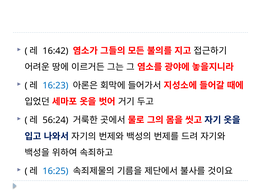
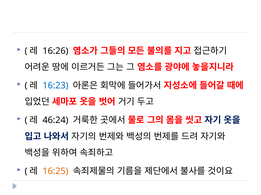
16:42: 16:42 -> 16:26 (55, 51)
56:24: 56:24 -> 46:24 (55, 121)
16:25 colour: blue -> orange (55, 172)
